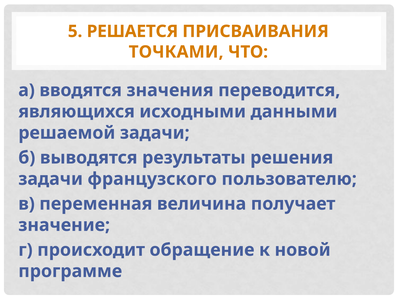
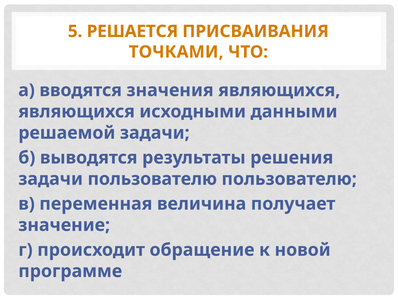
значения переводится: переводится -> являющихся (279, 90)
задачи французского: французского -> пользователю (152, 179)
